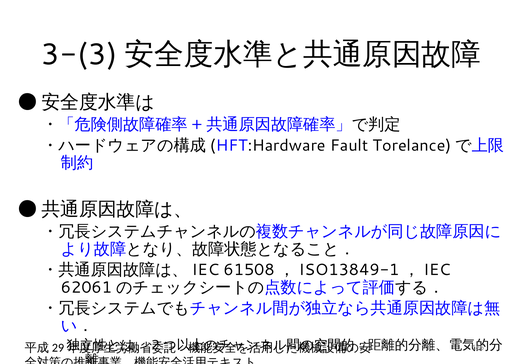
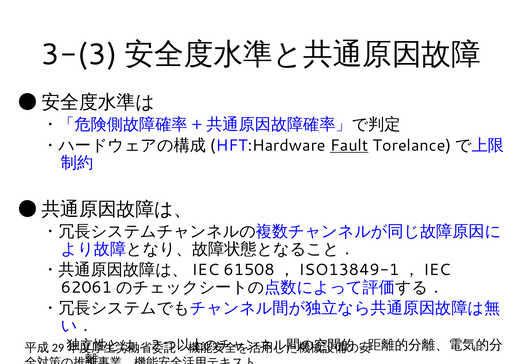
Fault underline: none -> present (349, 145)
